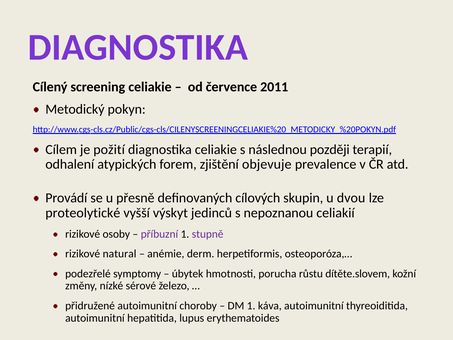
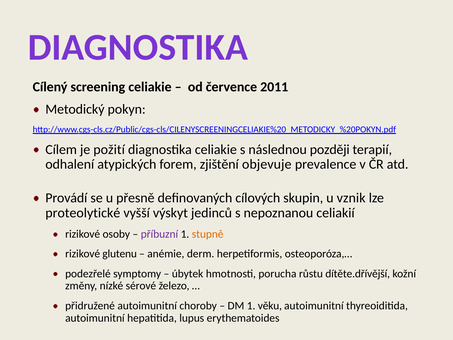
dvou: dvou -> vznik (351, 198)
stupně colour: purple -> orange (208, 234)
natural: natural -> glutenu (120, 254)
dítěte.slovem: dítěte.slovem -> dítěte.dřívější (358, 273)
káva: káva -> věku (270, 305)
